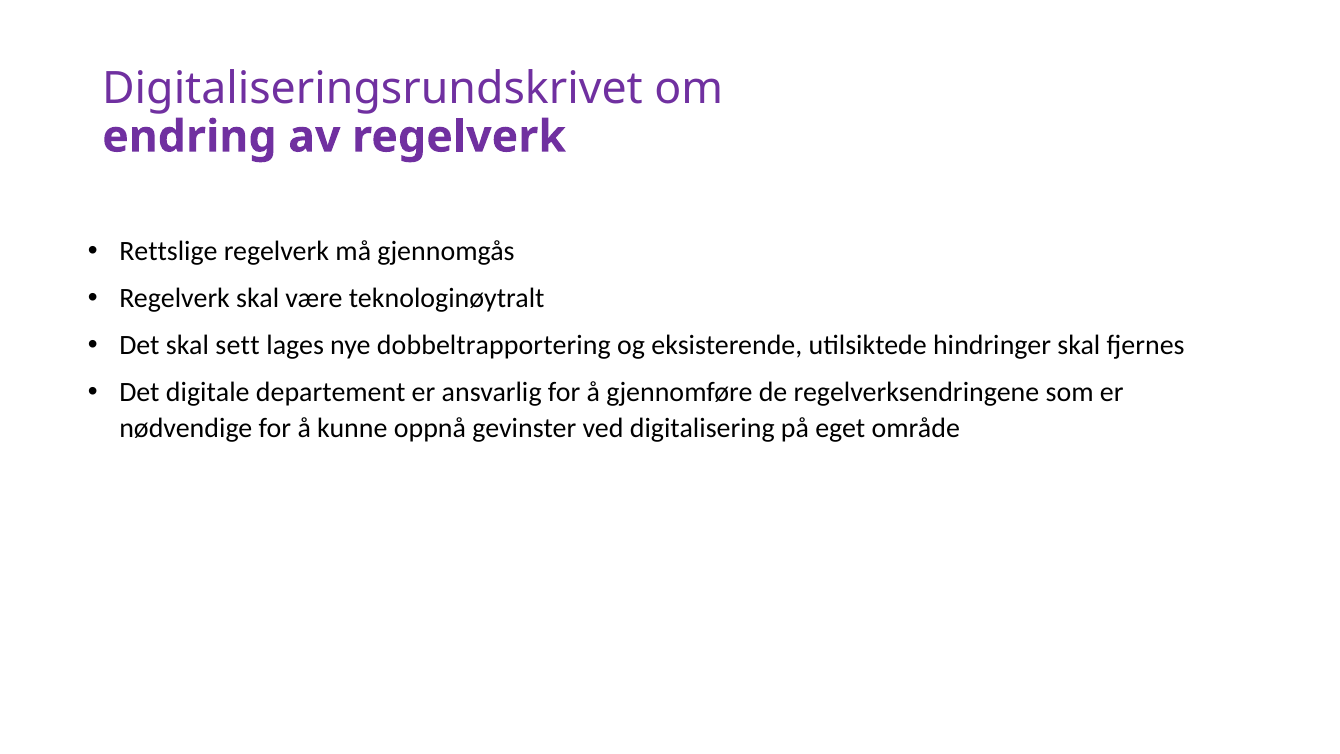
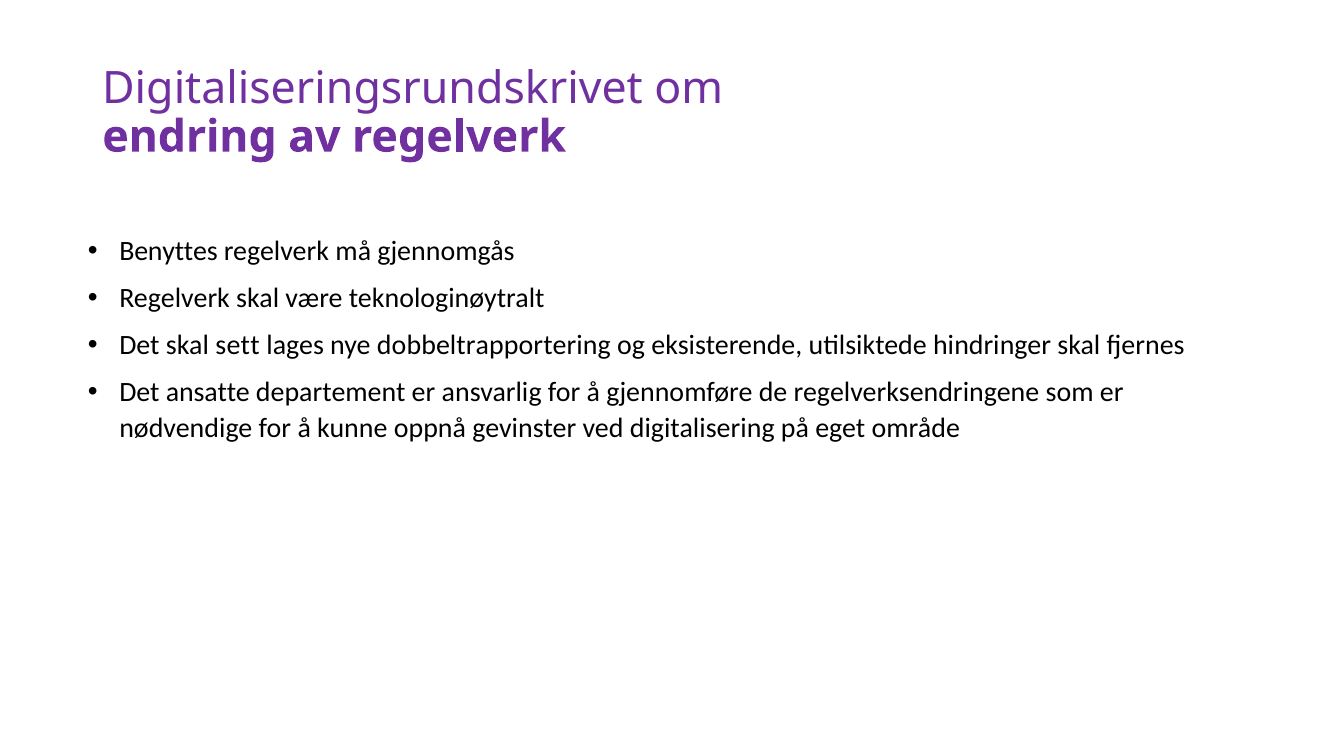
Rettslige: Rettslige -> Benyttes (169, 251)
digitale: digitale -> ansatte (208, 392)
